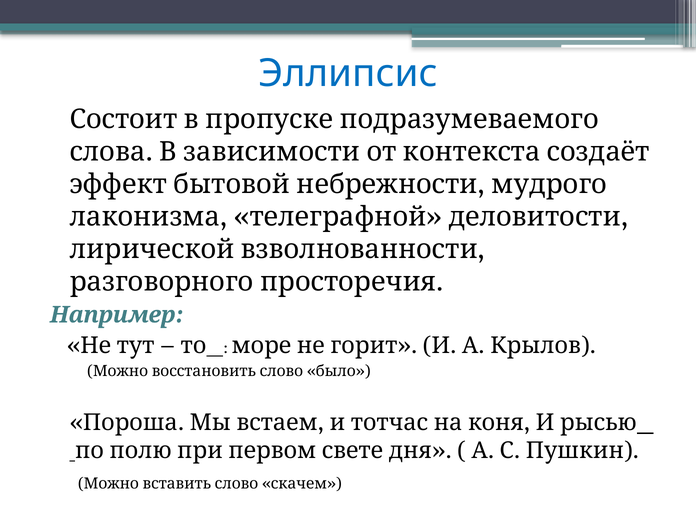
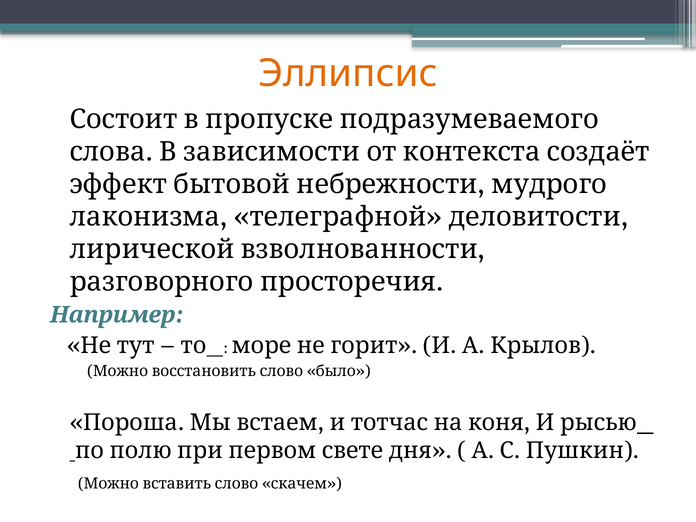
Эллипсис colour: blue -> orange (348, 73)
